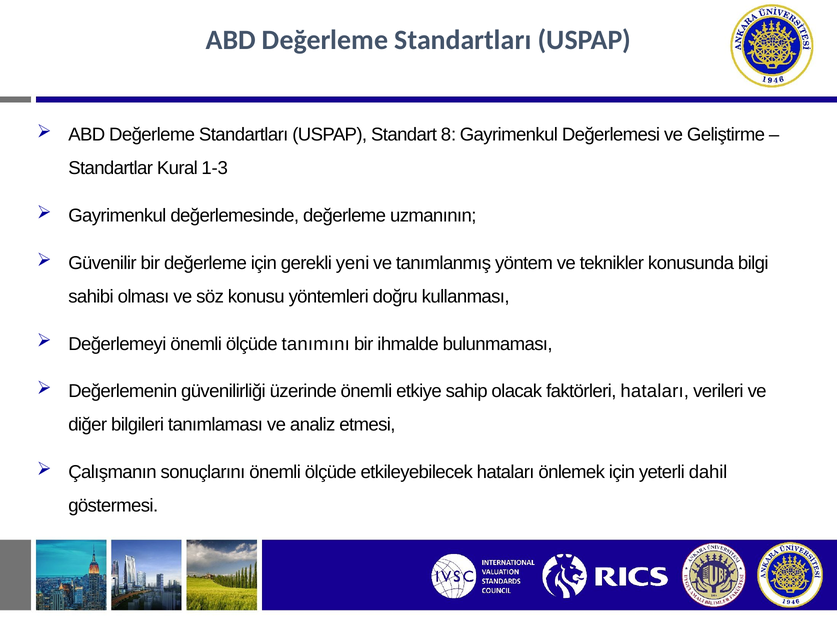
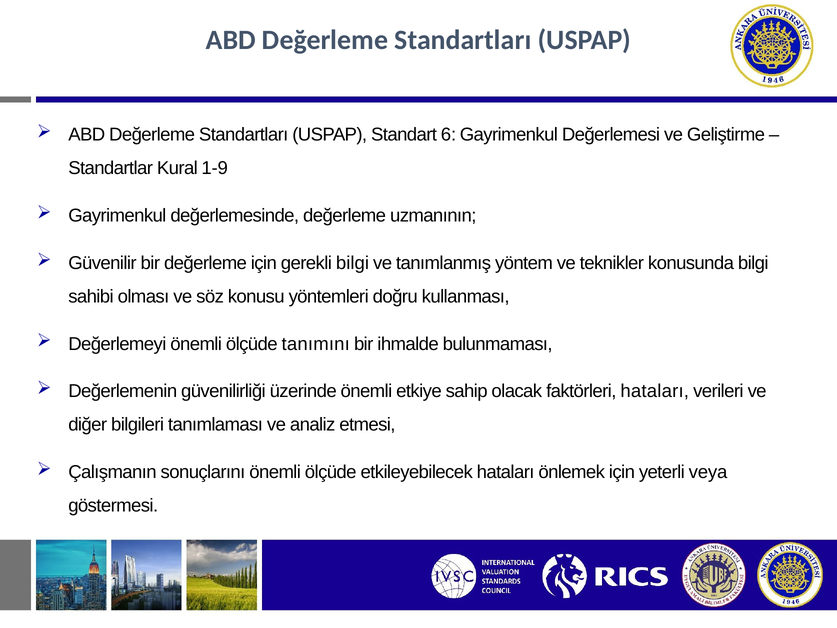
8: 8 -> 6 (449, 135)
1-3: 1-3 -> 1-9 (215, 168)
gerekli yeni: yeni -> bilgi (353, 263)
dahil: dahil -> veya (708, 472)
